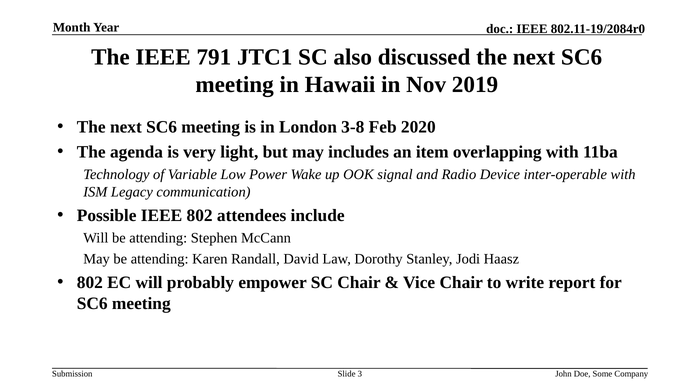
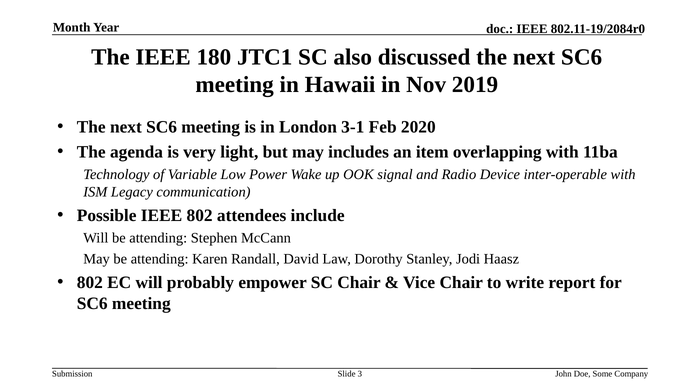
791: 791 -> 180 (214, 57)
3-8: 3-8 -> 3-1 (353, 127)
